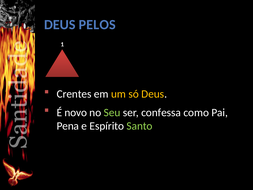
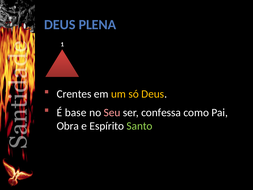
PELOS: PELOS -> PLENA (97, 25)
novo: novo -> base (76, 112)
Seu colour: light green -> pink (112, 112)
Pena: Pena -> Obra (68, 126)
